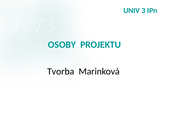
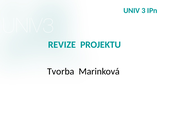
OSOBY: OSOBY -> REVIZE (62, 45)
